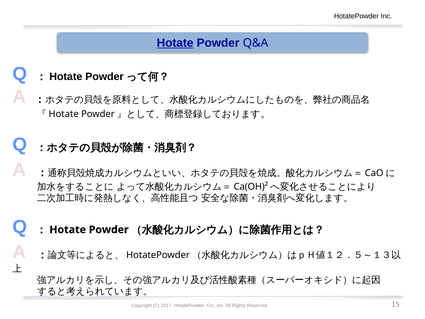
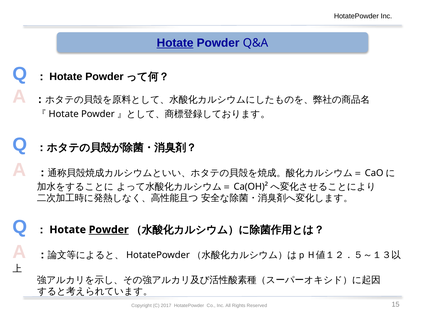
Powder underline: none -> present (109, 229)
